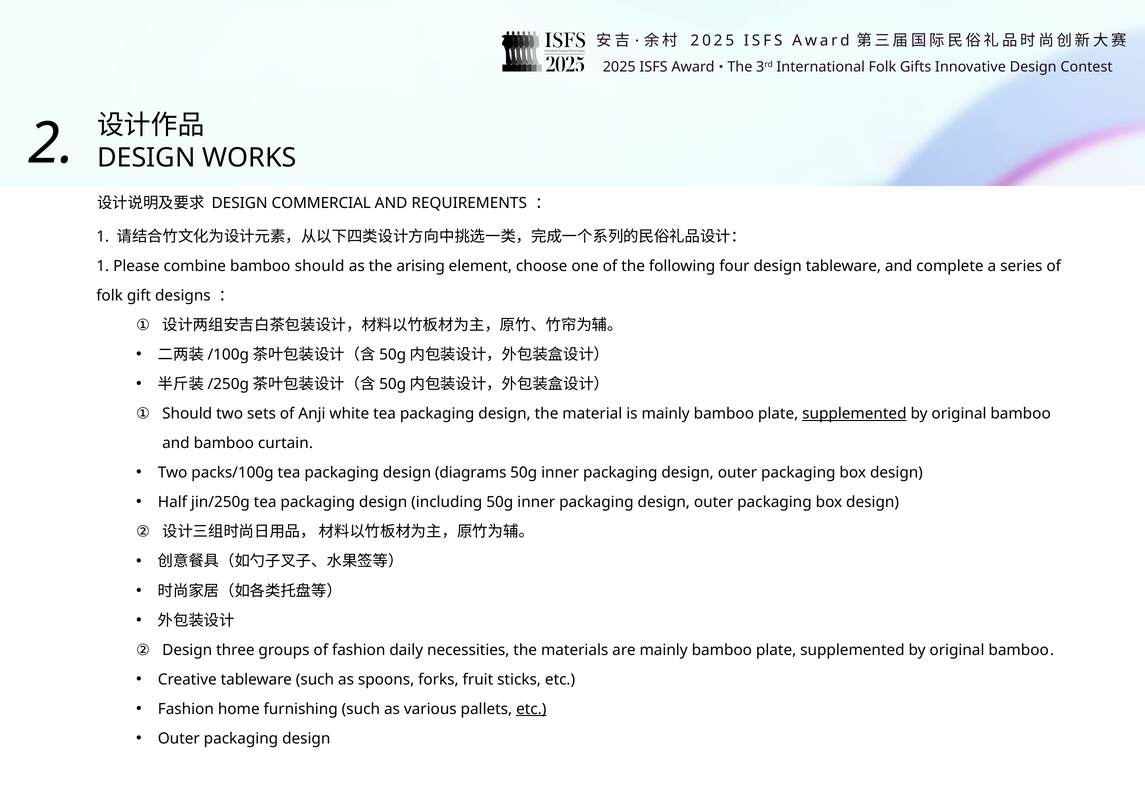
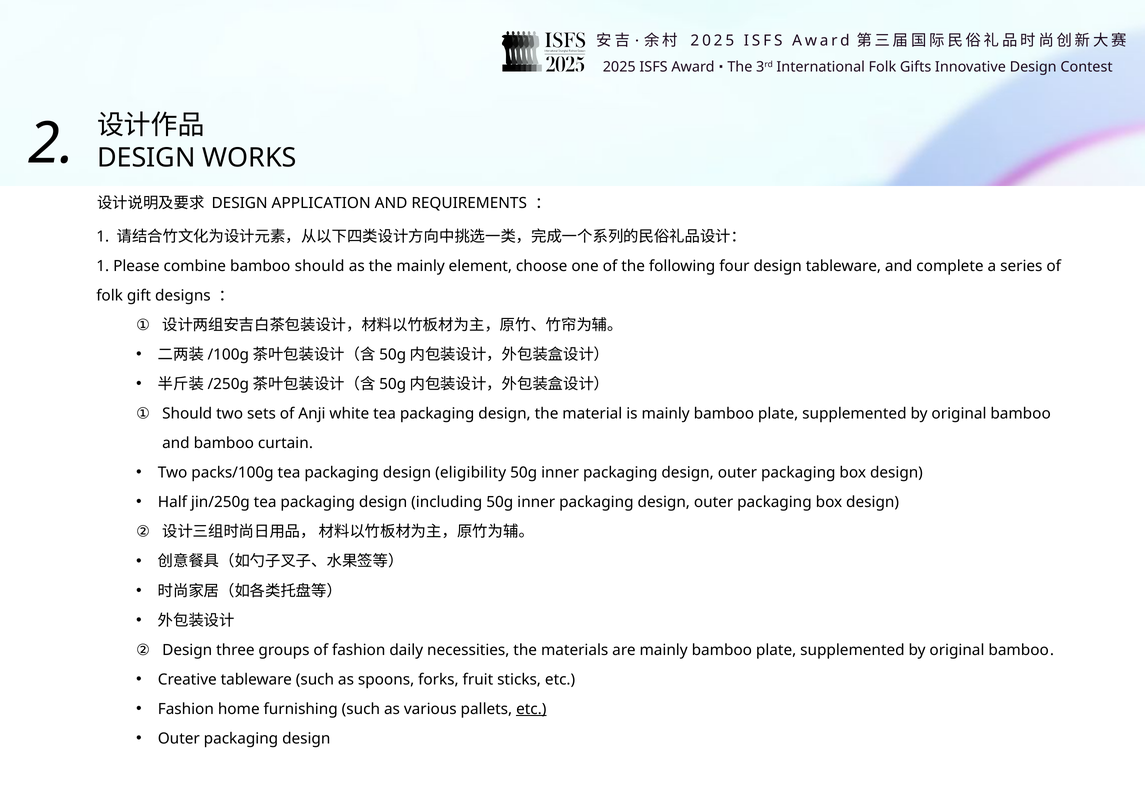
COMMERCIAL: COMMERCIAL -> APPLICATION (321, 203)
the arising: arising -> mainly (421, 266)
supplemented underline: present -> none (854, 414)
diagrams: diagrams -> eligibility (471, 473)
